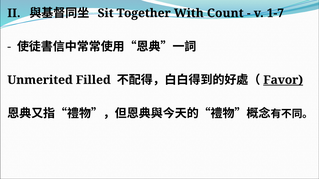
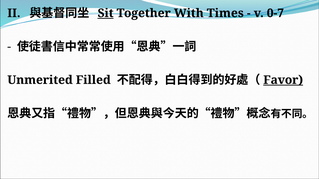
Sit underline: none -> present (106, 13)
Count: Count -> Times (225, 13)
1-7: 1-7 -> 0-7 (275, 13)
